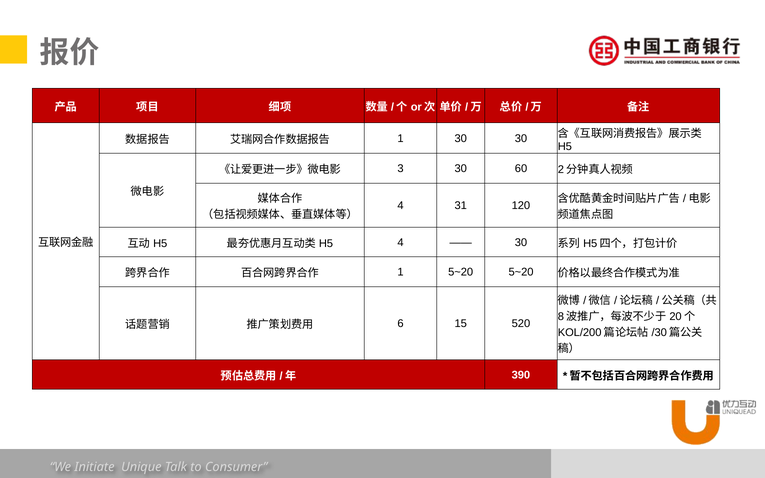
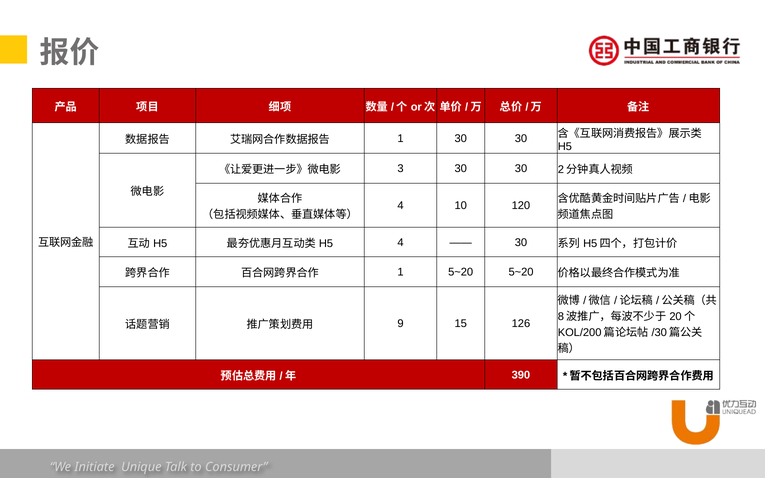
3 30 60: 60 -> 30 (521, 169)
31: 31 -> 10 (461, 206)
6: 6 -> 9 (401, 324)
520: 520 -> 126 (521, 324)
